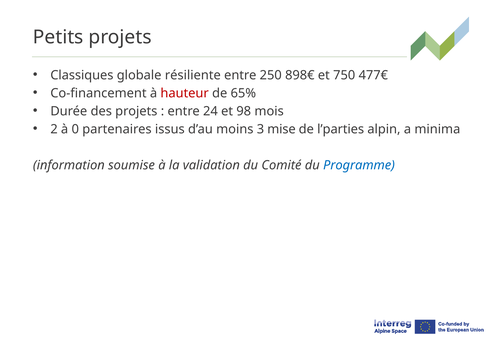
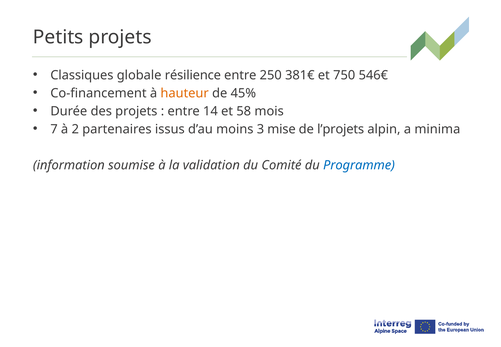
résiliente: résiliente -> résilience (193, 75)
898€: 898€ -> 381€ (300, 75)
477€: 477€ -> 546€ (373, 75)
hauteur colour: red -> orange (185, 93)
65%: 65% -> 45% (243, 93)
24: 24 -> 14 (210, 111)
98: 98 -> 58 (244, 111)
2: 2 -> 7 (54, 129)
0: 0 -> 2 (75, 129)
l’parties: l’parties -> l’projets (341, 129)
